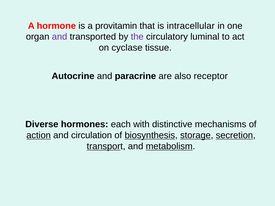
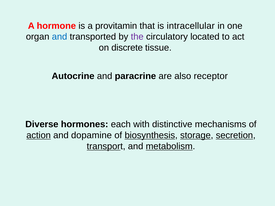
and colour: purple -> blue (60, 37)
luminal: luminal -> located (205, 37)
cyclase: cyclase -> discrete (127, 48)
circulation: circulation -> dopamine (91, 135)
